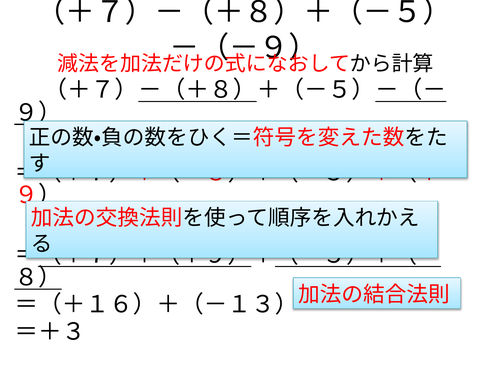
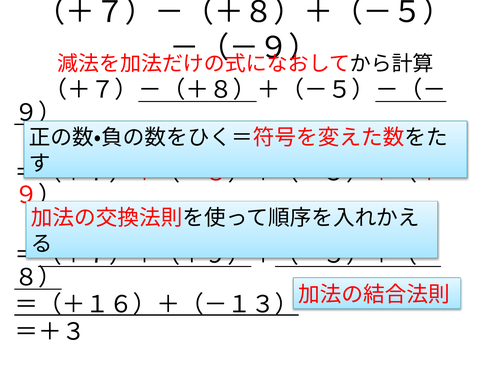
＝（＋１６）＋（－１３） underline: none -> present (157, 305)
